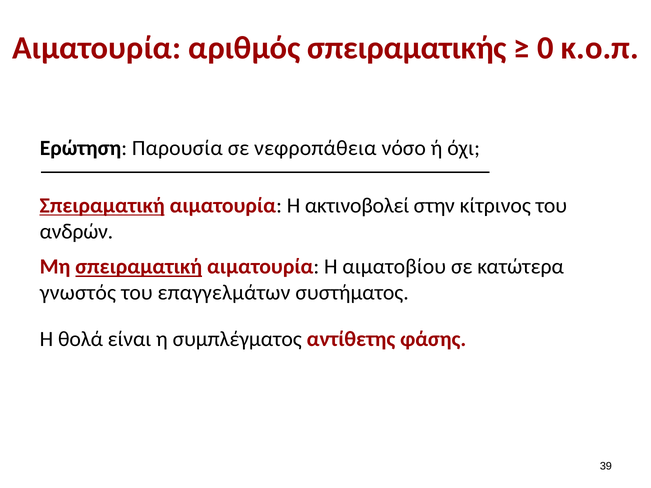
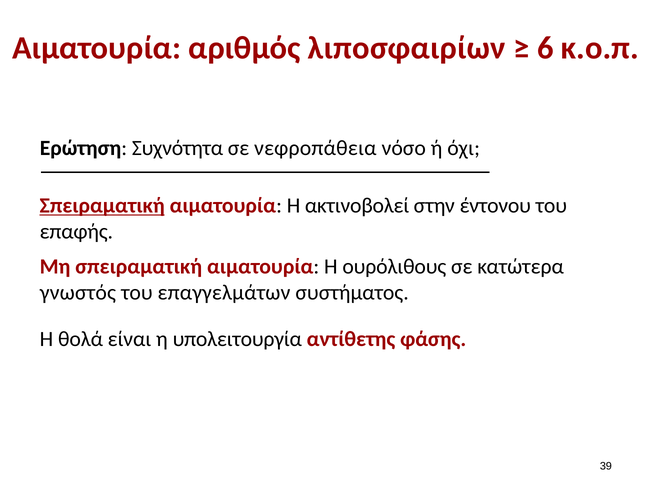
σπειραματικής: σπειραματικής -> λιποσφαιρίων (407, 48)
0: 0 -> 6 (545, 48)
Παρουσία: Παρουσία -> Συχνότητα (178, 148)
κίτρινος: κίτρινος -> έντονου (495, 206)
ανδρών: ανδρών -> επαφής (76, 232)
σπειραματική underline: present -> none (139, 267)
αιματοβίου: αιματοβίου -> ουρόλιθους (394, 267)
συμπλέγματος: συμπλέγματος -> υπολειτουργία (237, 339)
